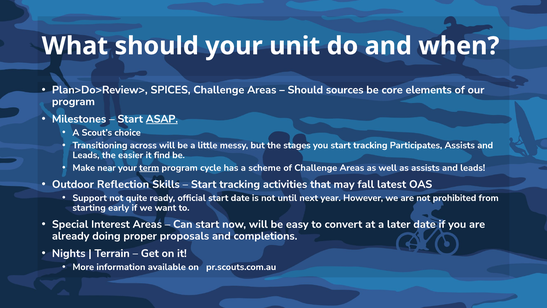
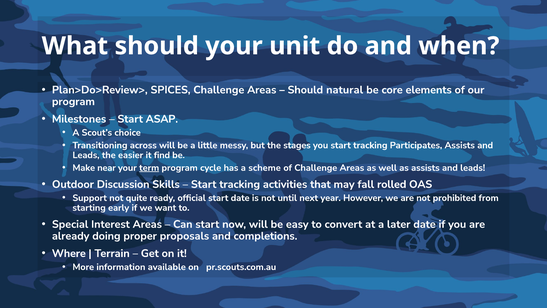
sources: sources -> natural (345, 90)
ASAP underline: present -> none (162, 119)
Reflection: Reflection -> Discussion (123, 184)
latest: latest -> rolled (392, 184)
Nights: Nights -> Where (69, 253)
